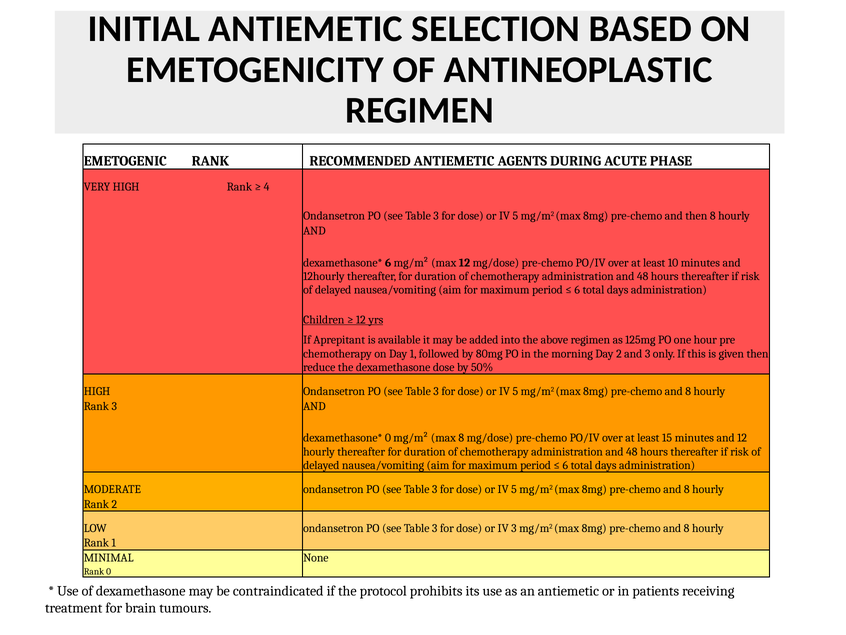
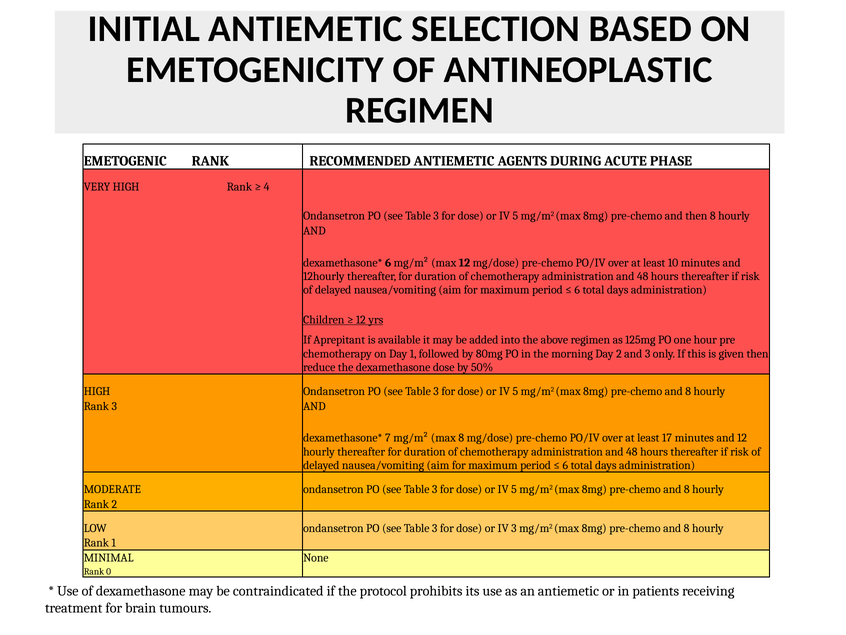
0: 0 -> 7 (388, 438)
15: 15 -> 17 (667, 438)
